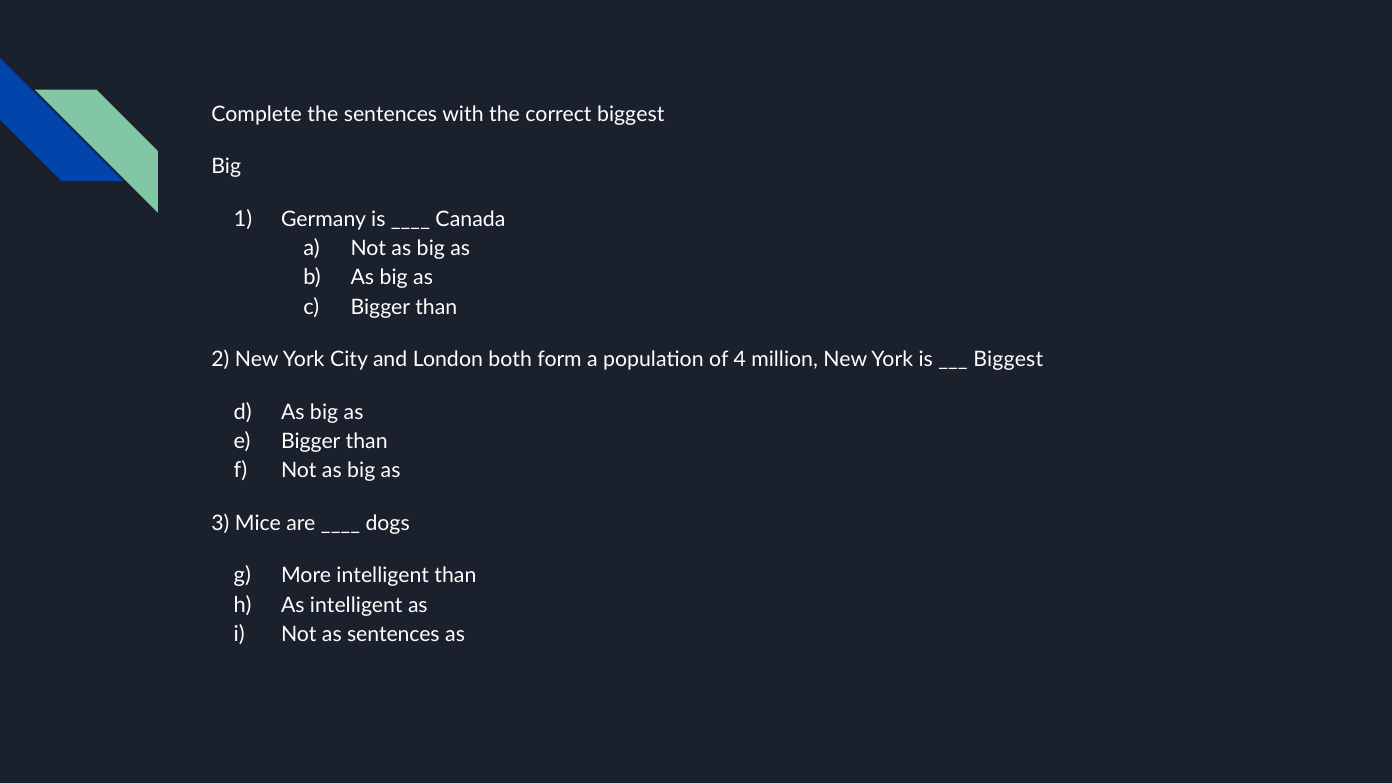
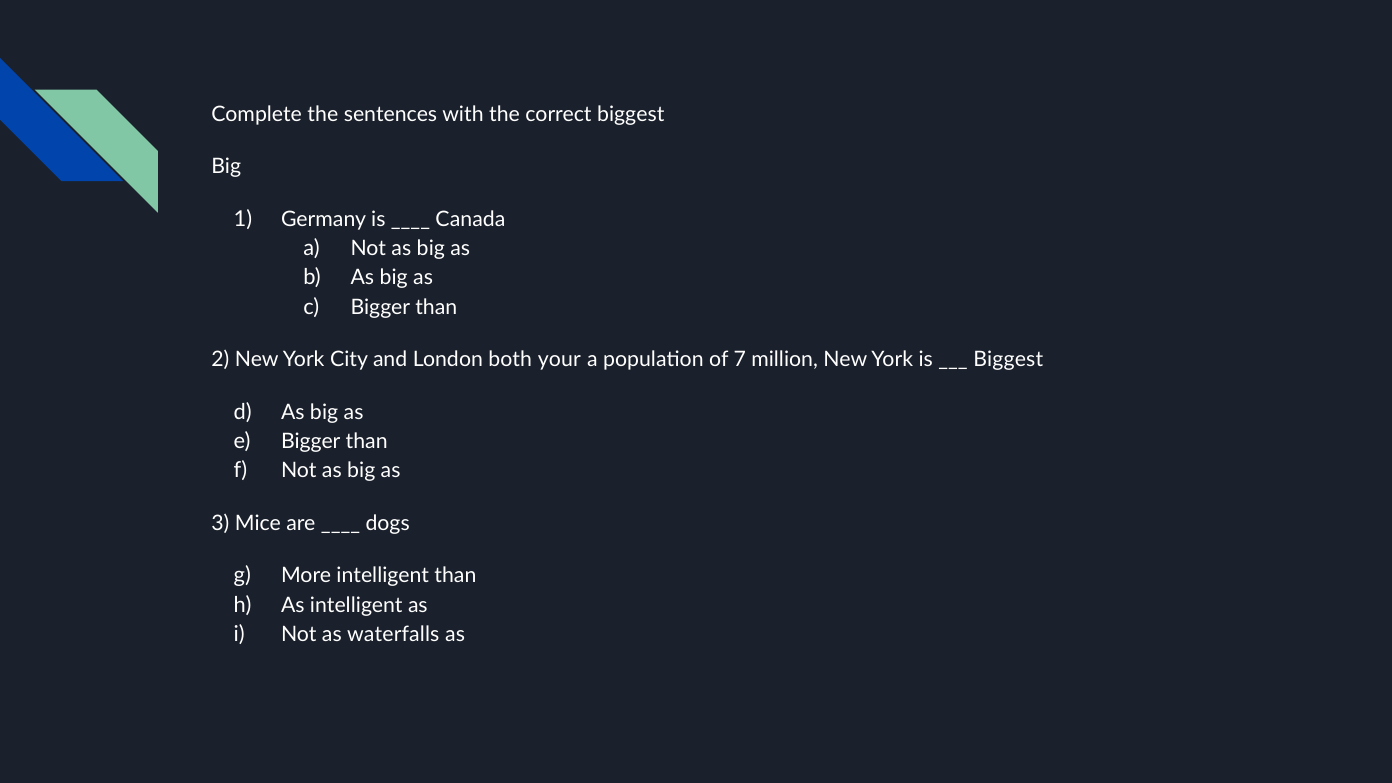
form: form -> your (559, 360)
4: 4 -> 7 (740, 360)
as sentences: sentences -> waterfalls (393, 635)
